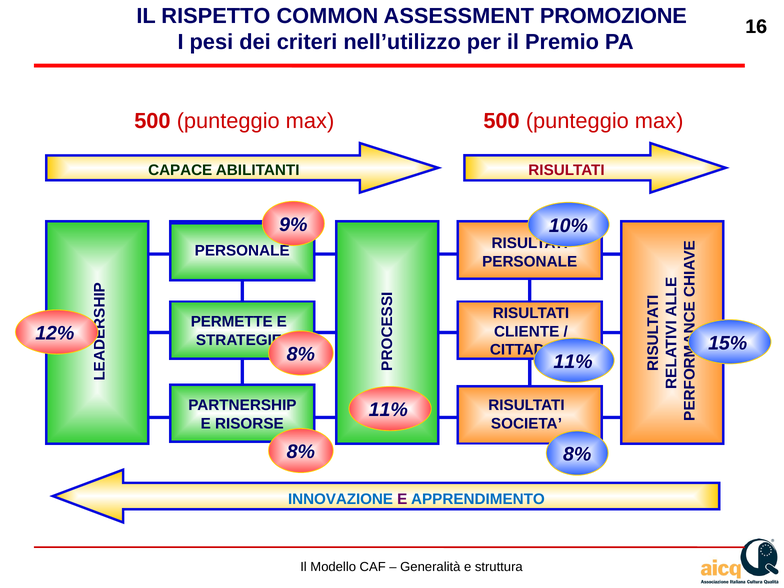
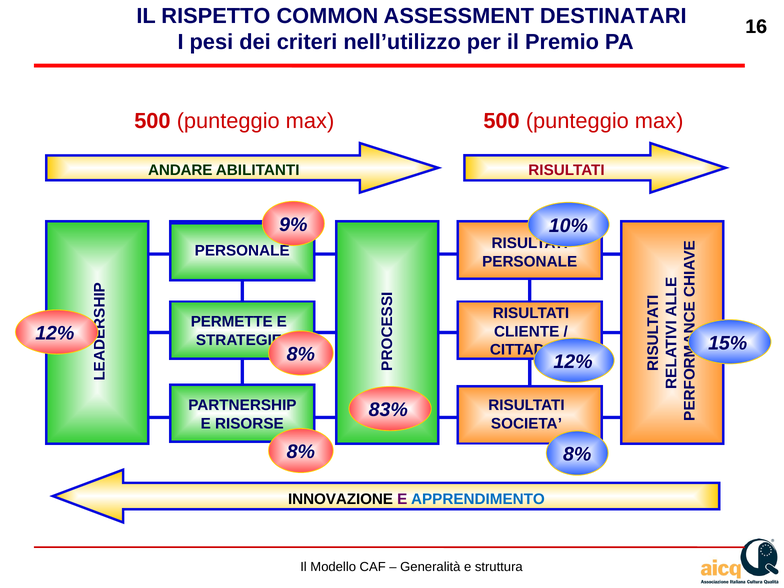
PROMOZIONE: PROMOZIONE -> DESTINATARI (613, 16)
CAPACE: CAPACE -> ANDARE (180, 170)
11%: 11% -> 12% (573, 362)
11%: 11% -> 83% (388, 410)
INNOVAZIONE colour: blue -> black (341, 499)
